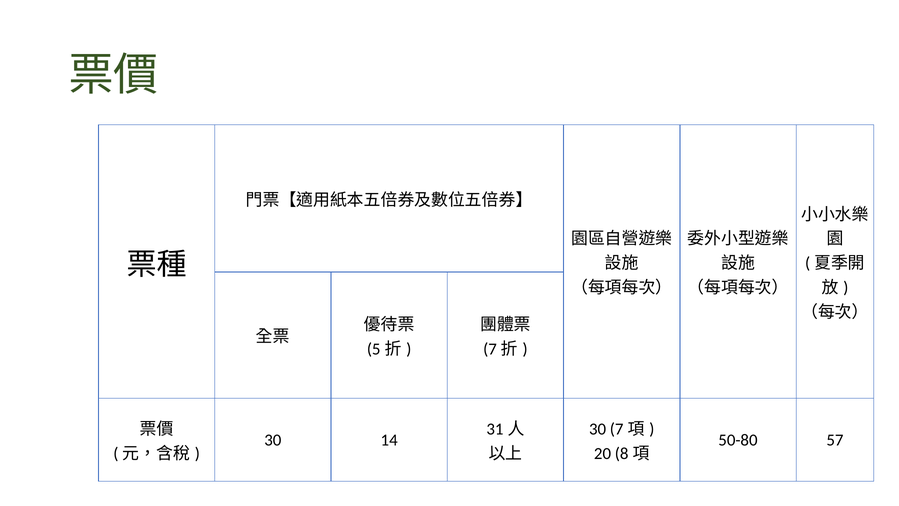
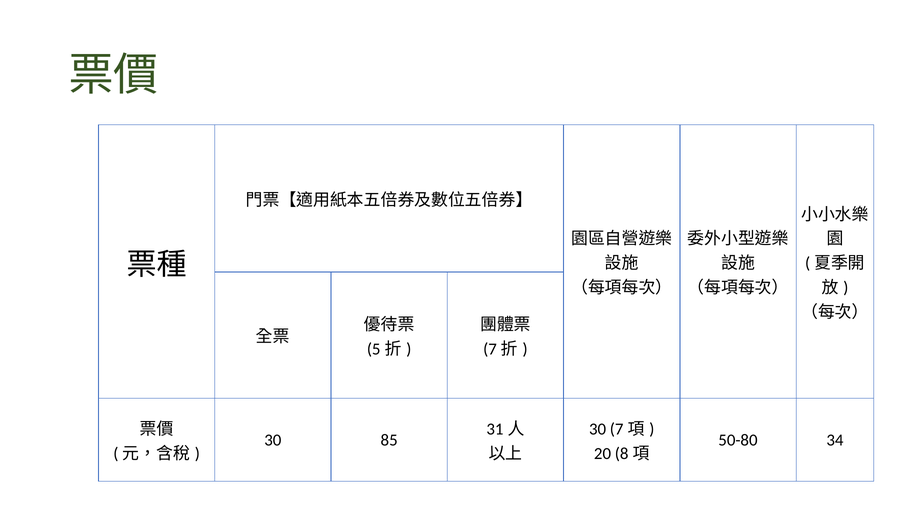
14: 14 -> 85 (389, 440)
57: 57 -> 34 (835, 440)
